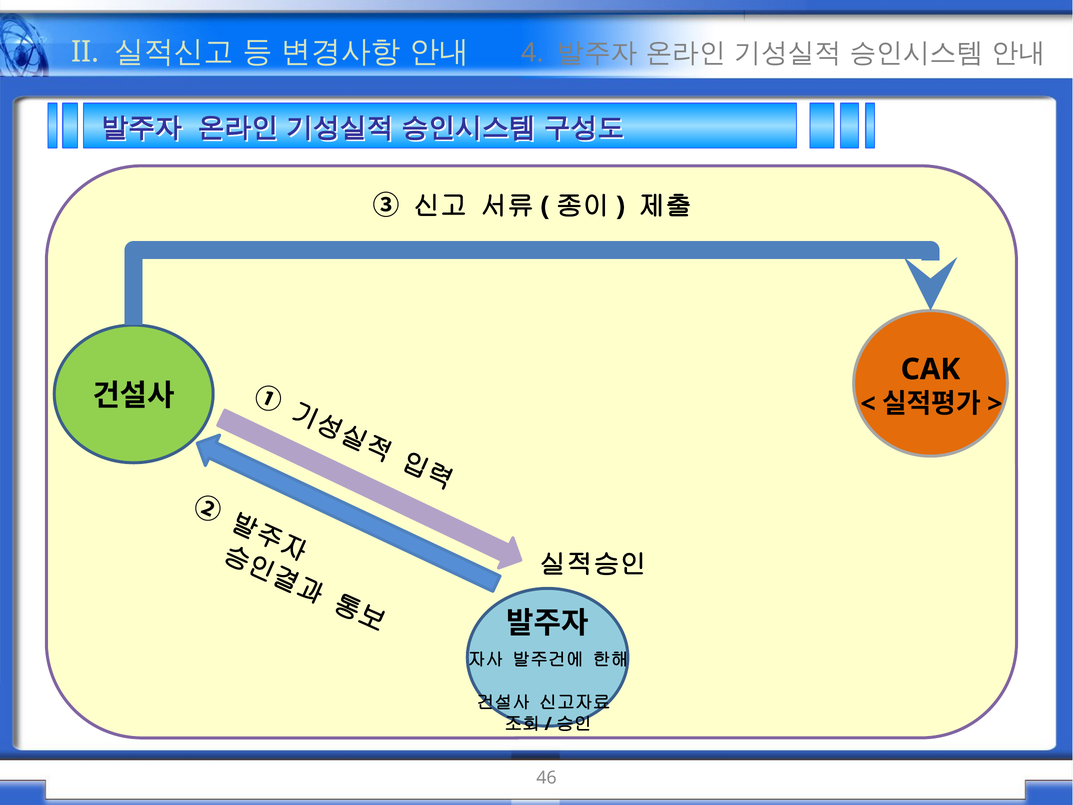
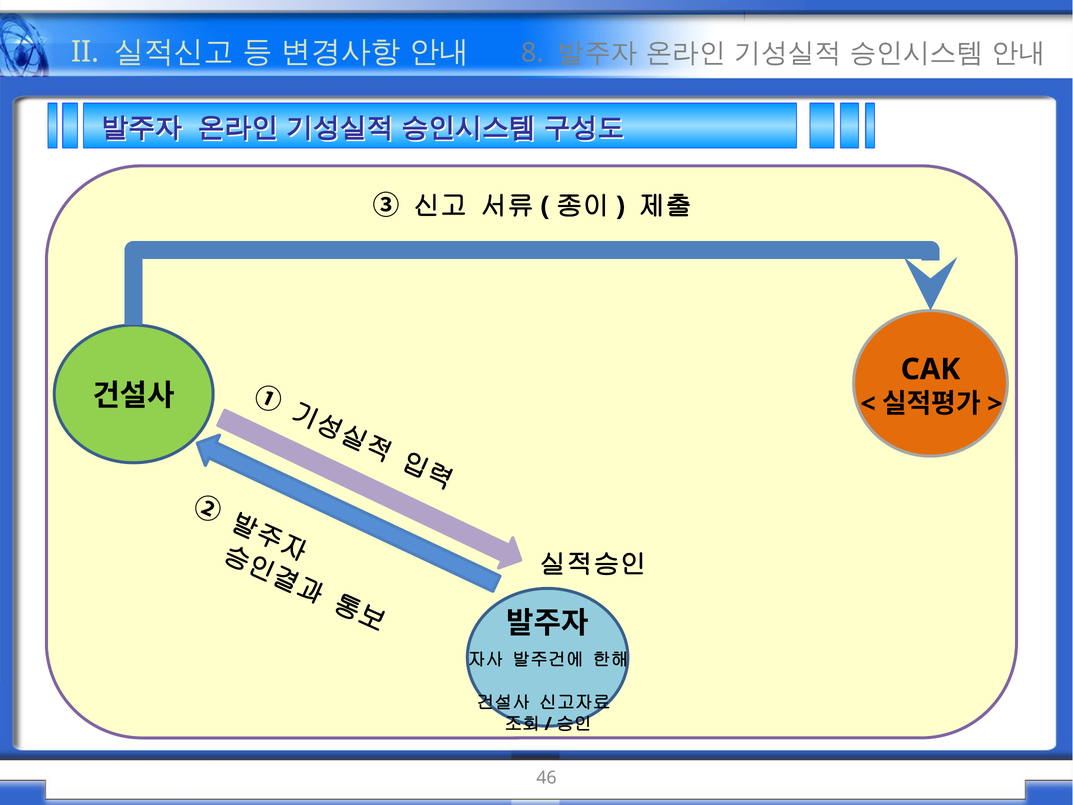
4: 4 -> 8 (533, 53)
